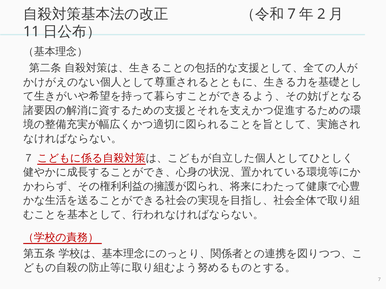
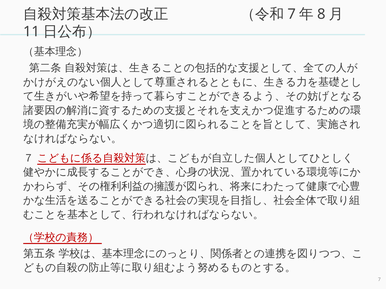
2: 2 -> 8 (321, 14)
